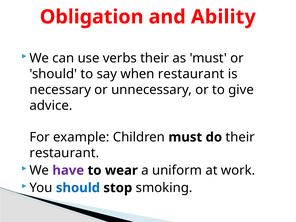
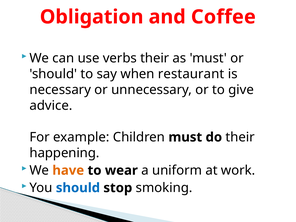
Ability: Ability -> Coffee (223, 17)
restaurant: restaurant -> happening (64, 153)
have colour: purple -> orange (68, 170)
